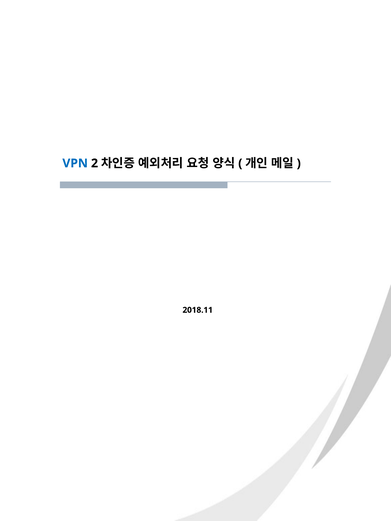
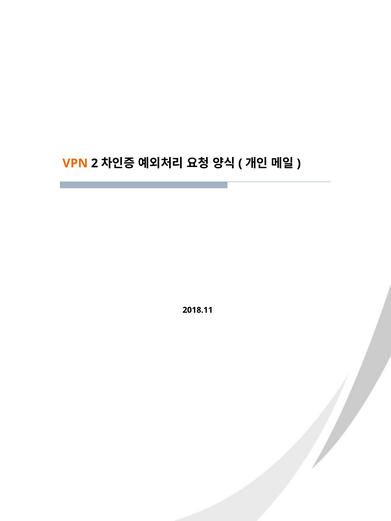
VPN colour: blue -> orange (75, 163)
